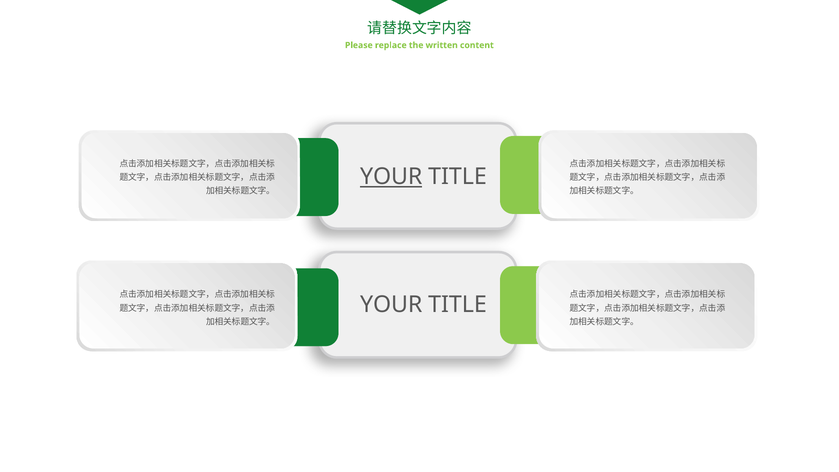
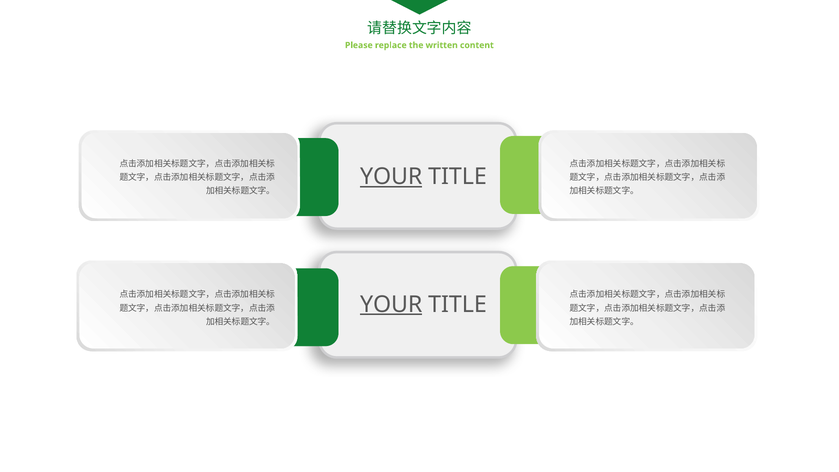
YOUR underline: none -> present (391, 304)
